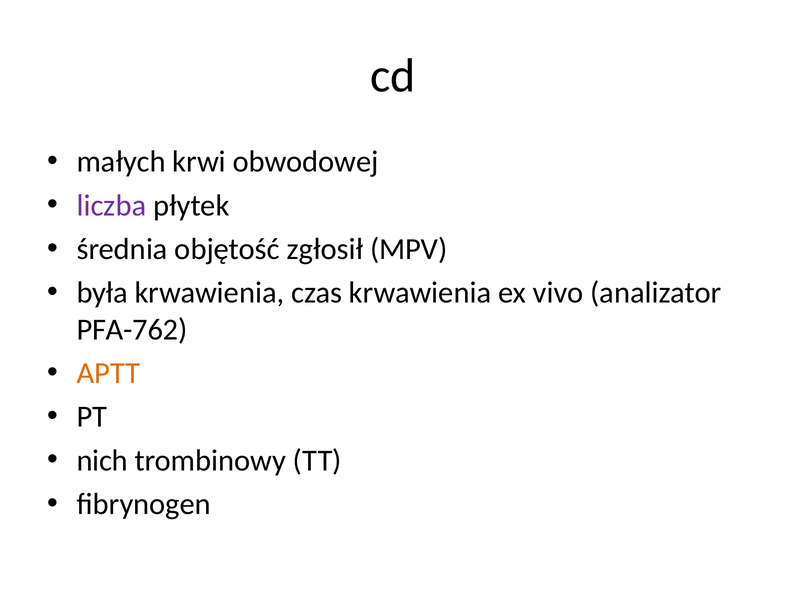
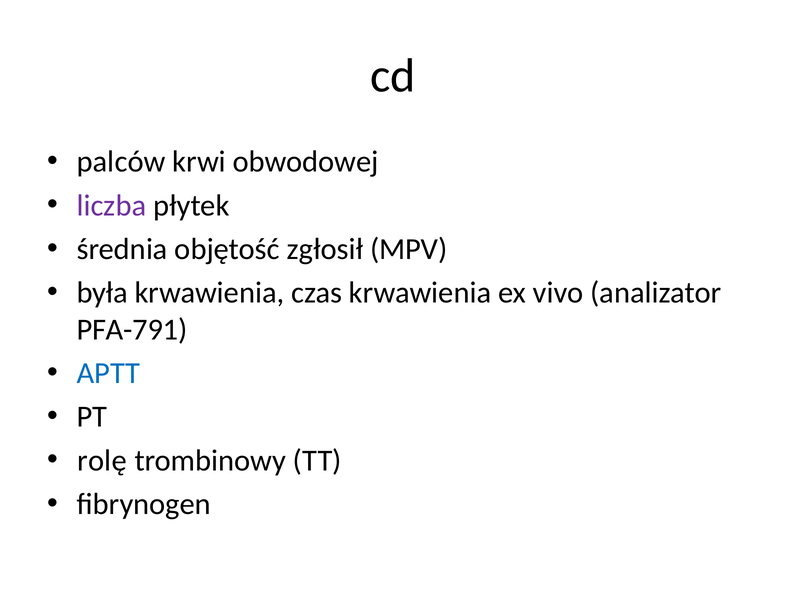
małych: małych -> palców (121, 162)
PFA-762: PFA-762 -> PFA-791 (132, 330)
APTT colour: orange -> blue (108, 373)
nich: nich -> rolę (102, 461)
